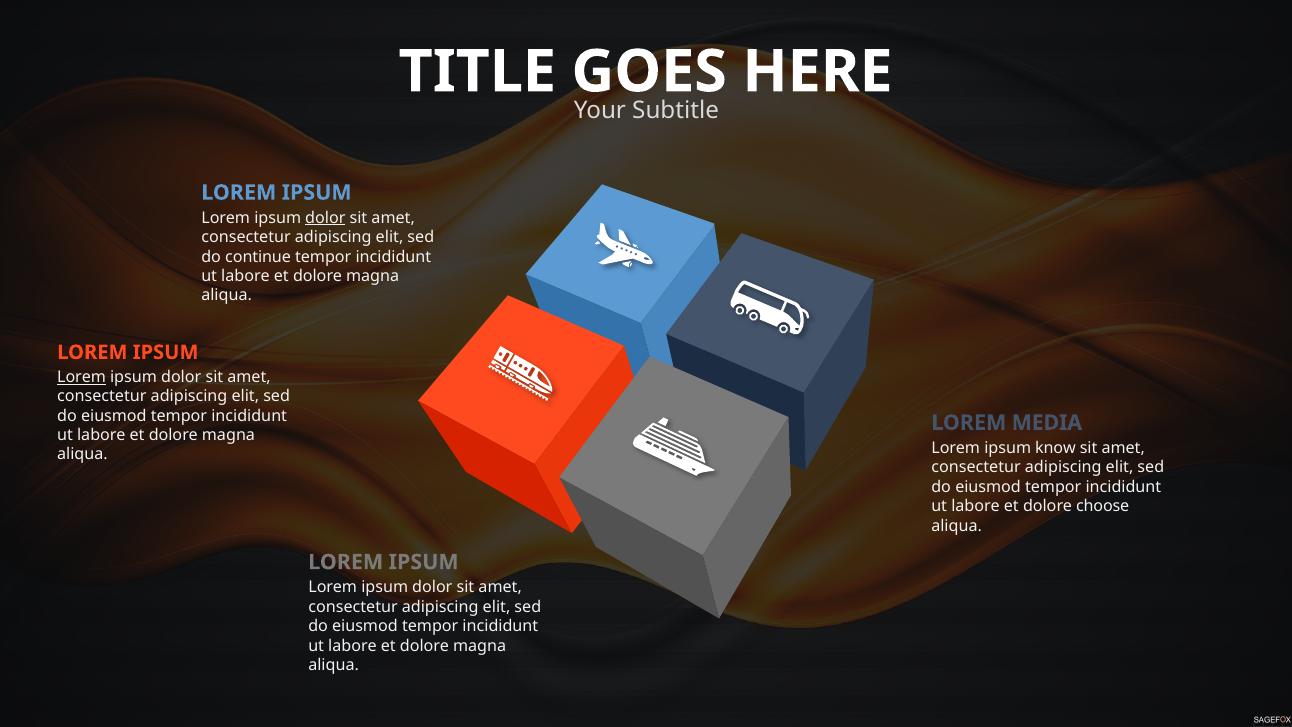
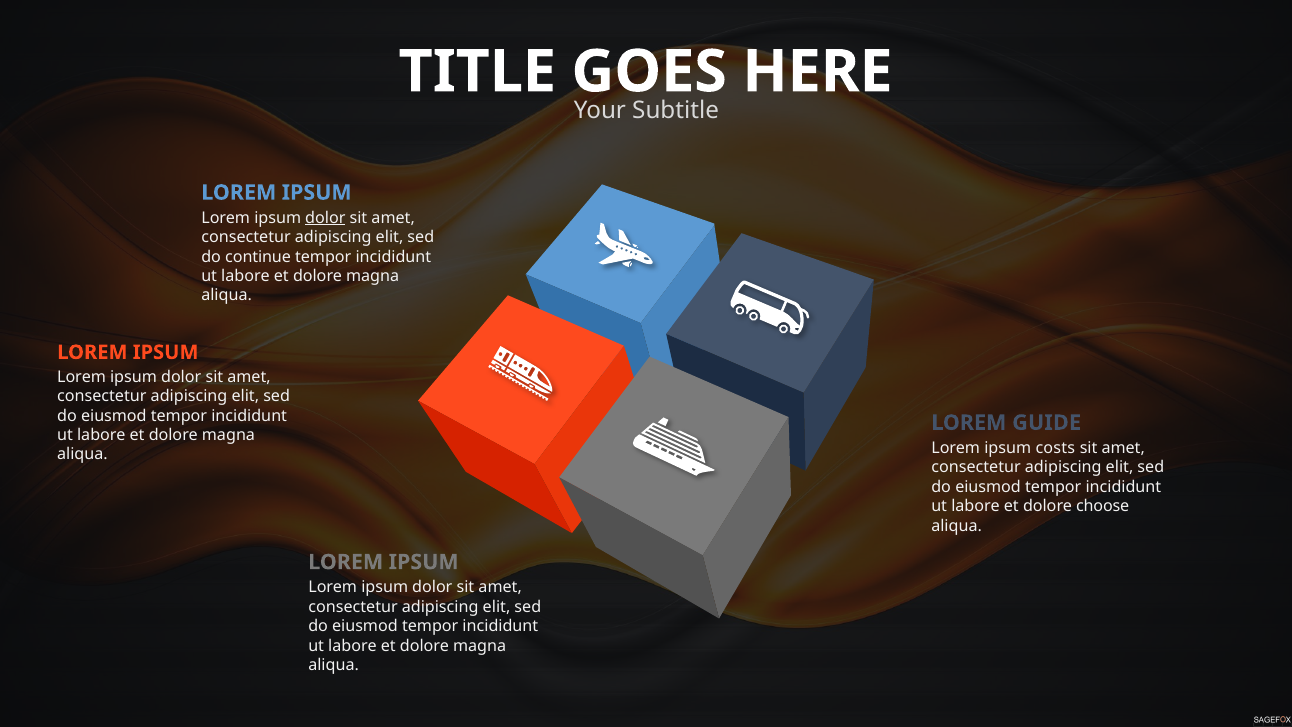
Lorem underline: present -> none (82, 377)
MEDIA: MEDIA -> GUIDE (1047, 423)
know: know -> costs (1055, 448)
